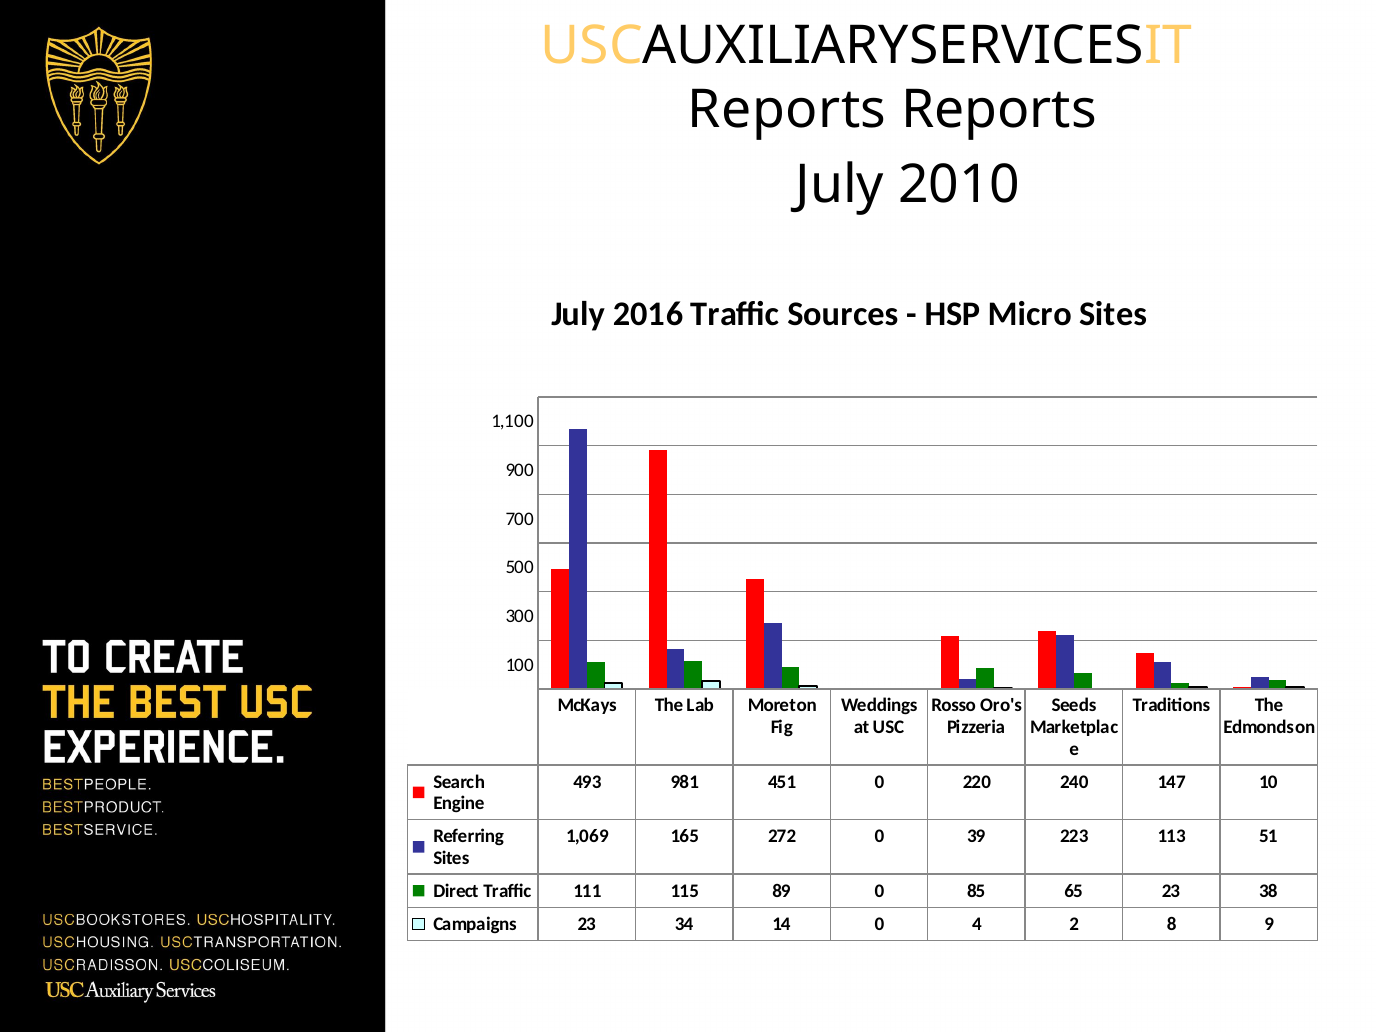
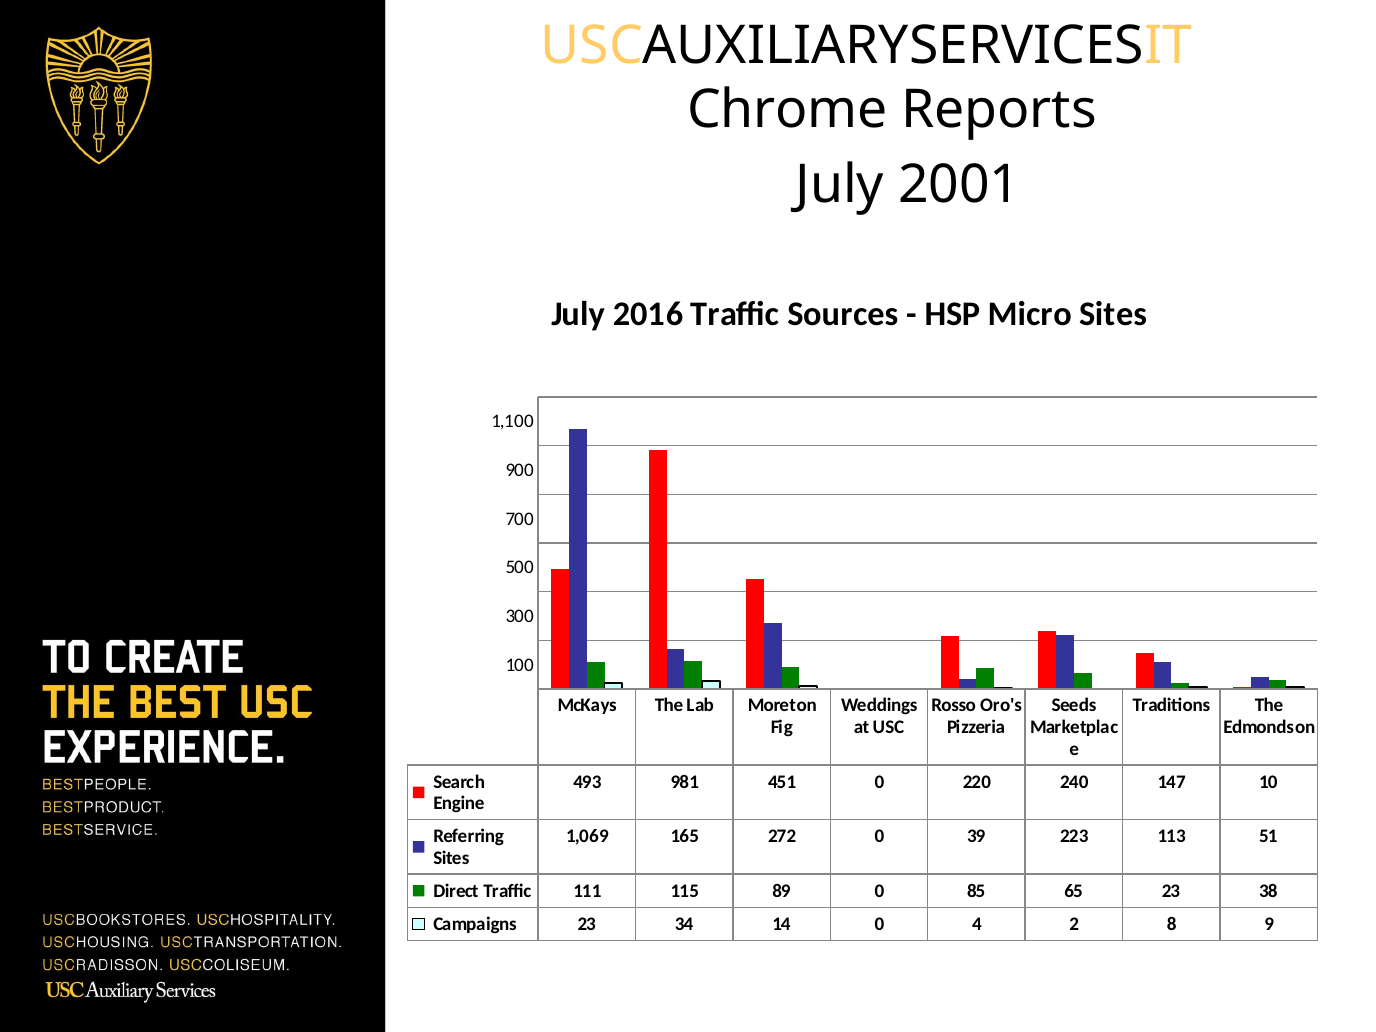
Reports: Reports -> Chrome (787, 110)
2010: 2010 -> 2001 (959, 185)
